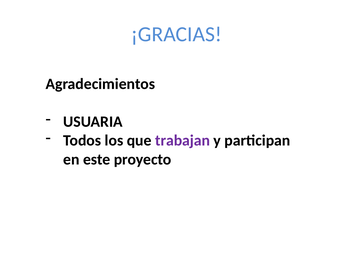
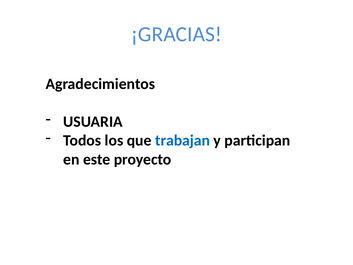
trabajan colour: purple -> blue (183, 140)
